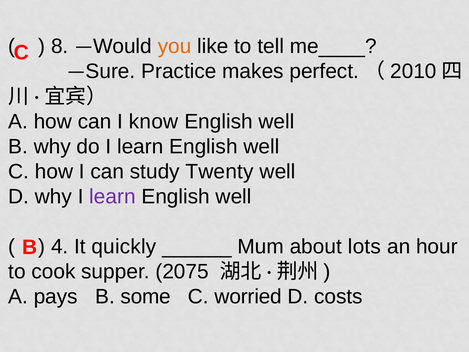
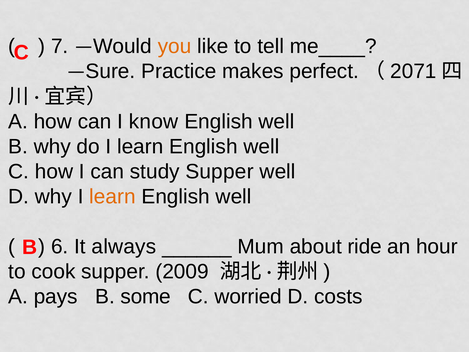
8: 8 -> 7 (60, 46)
2010: 2010 -> 2071 (413, 71)
study Twenty: Twenty -> Supper (220, 171)
learn colour: purple -> orange (112, 196)
4: 4 -> 6 (60, 247)
quickly: quickly -> always (124, 247)
lots: lots -> ride (365, 247)
2075: 2075 -> 2009 (182, 272)
